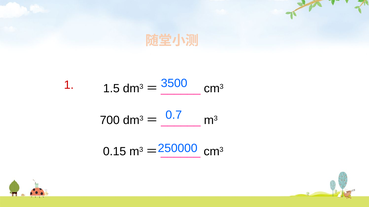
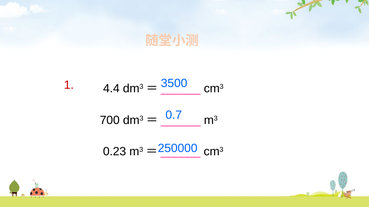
1.5: 1.5 -> 4.4 (111, 89)
0.15: 0.15 -> 0.23 (115, 152)
